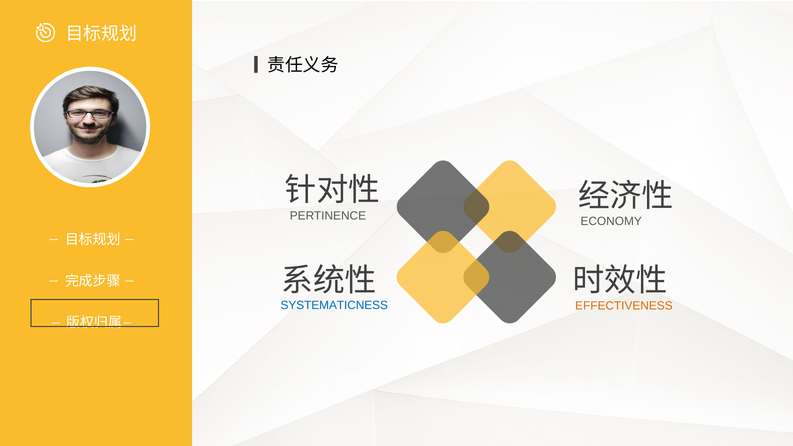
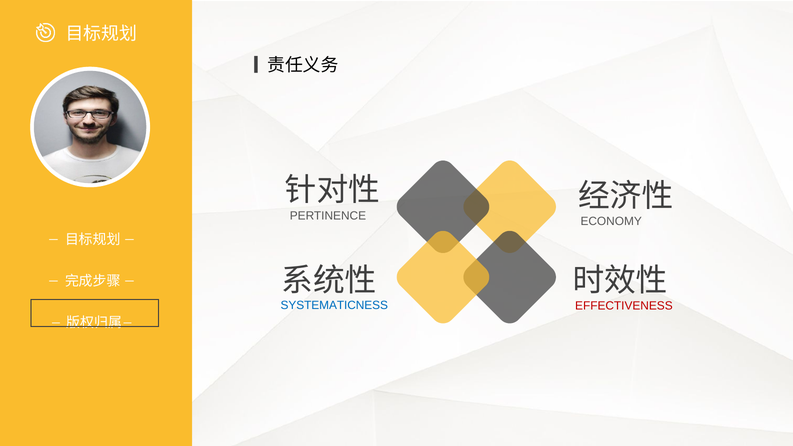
EFFECTIVENESS colour: orange -> red (624, 306)
